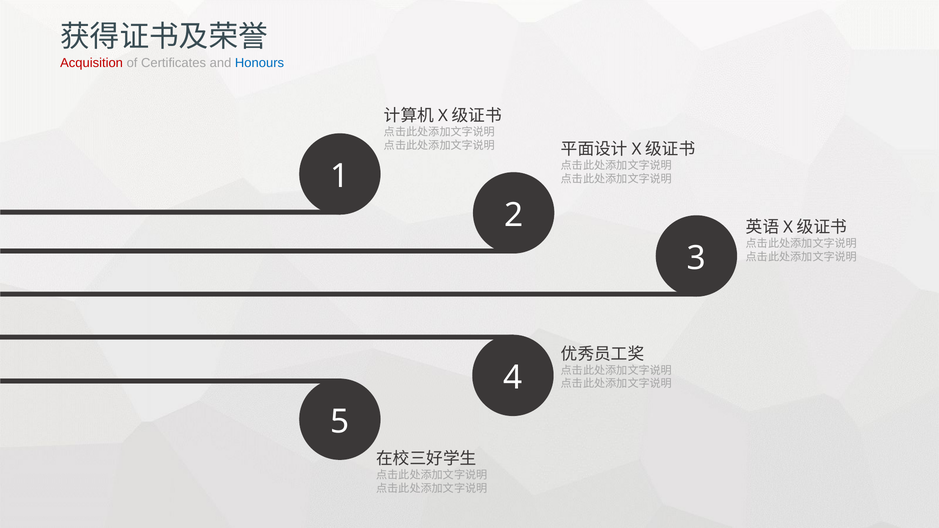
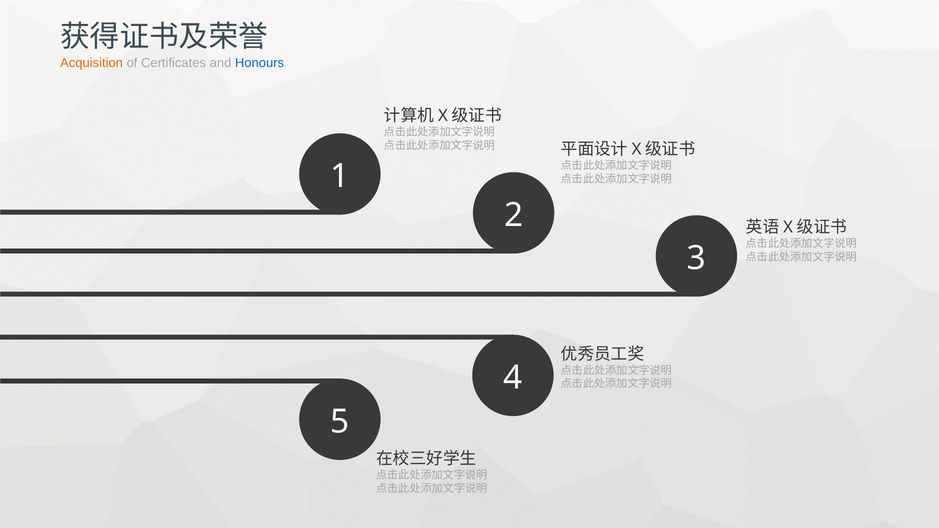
Acquisition colour: red -> orange (92, 63)
